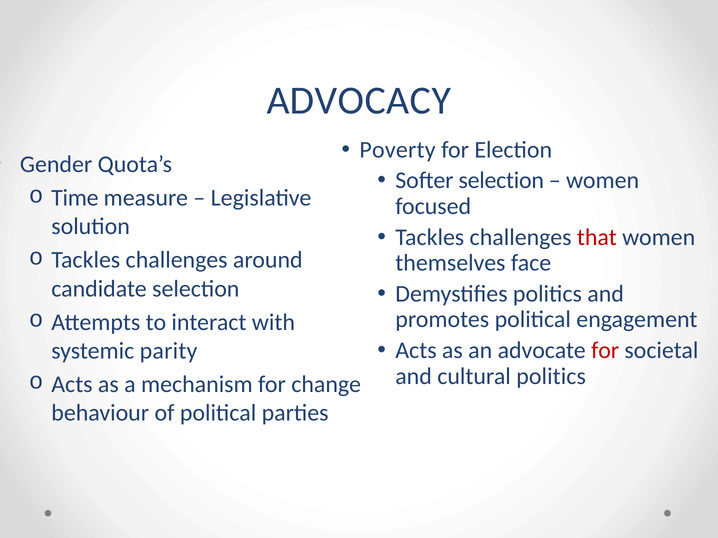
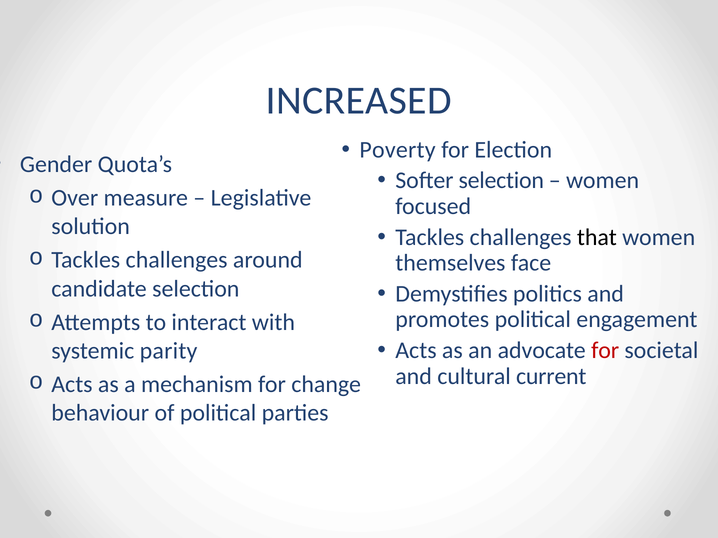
ADVOCACY: ADVOCACY -> INCREASED (359, 101)
Time: Time -> Over (75, 198)
that colour: red -> black (597, 237)
cultural politics: politics -> current (551, 377)
